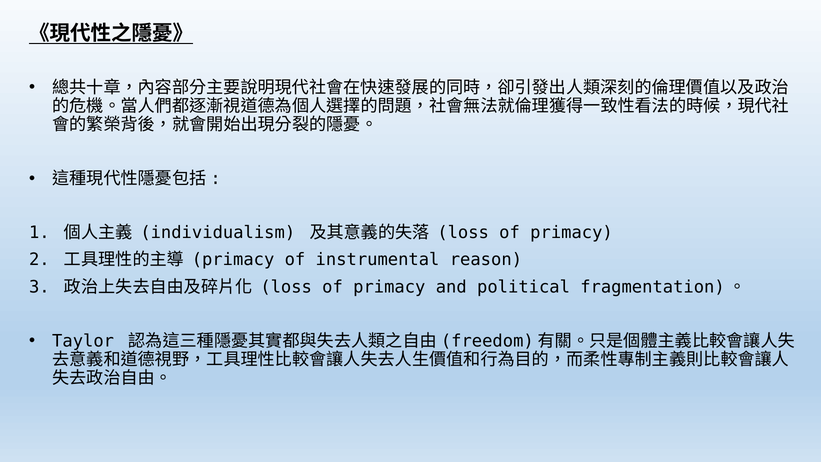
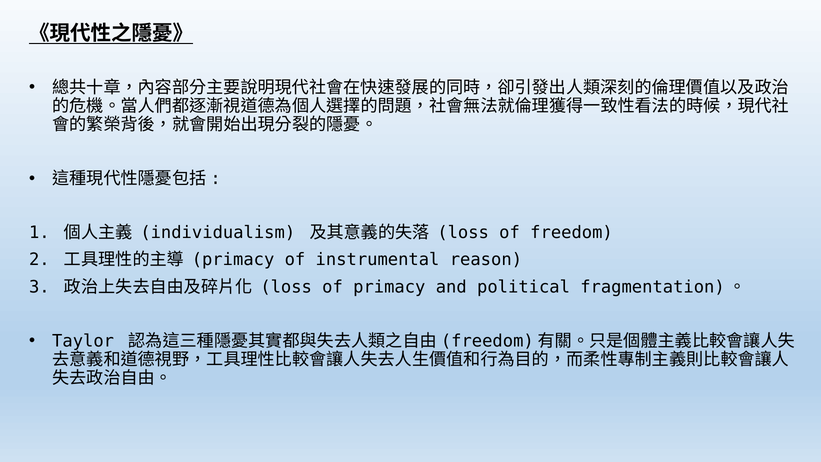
primacy: primacy -> freedom (572, 233)
